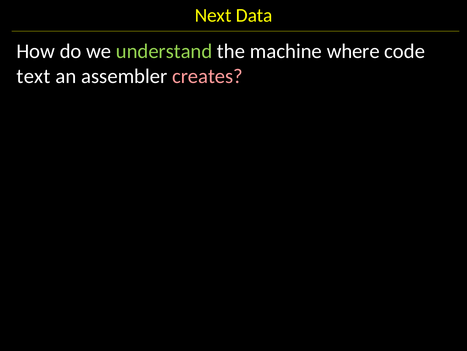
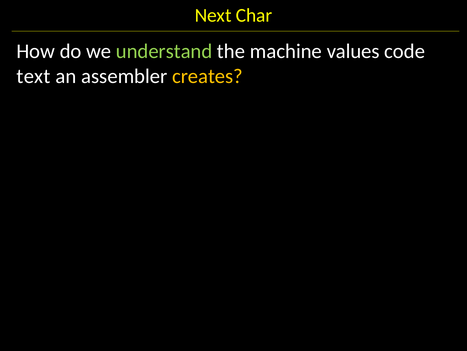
Data: Data -> Char (254, 15)
where: where -> values (353, 51)
creates colour: pink -> yellow (208, 76)
